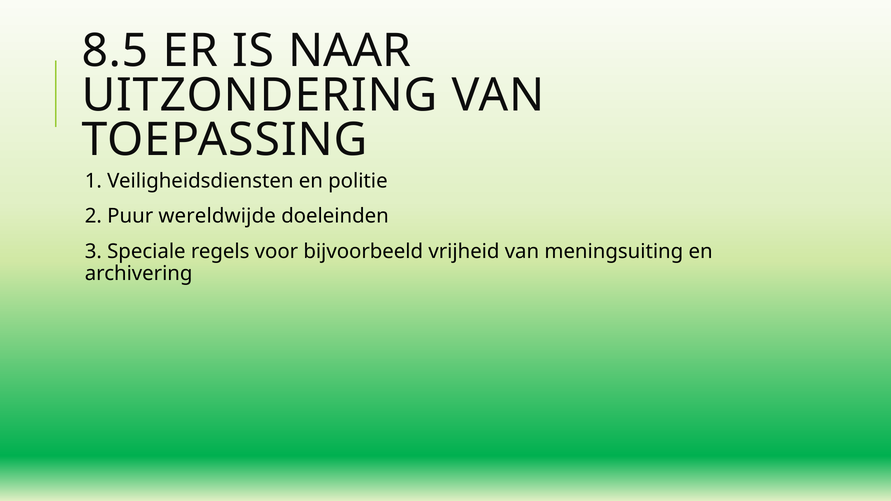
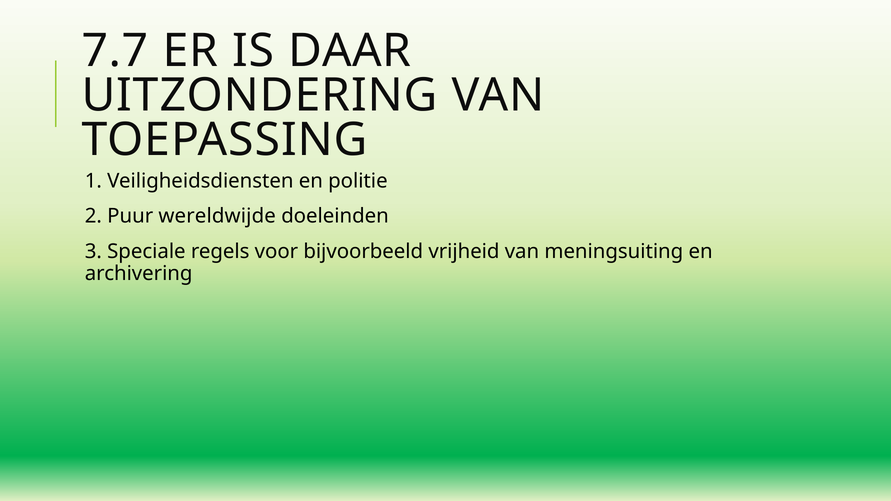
8.5: 8.5 -> 7.7 (115, 51)
NAAR: NAAR -> DAAR (350, 51)
